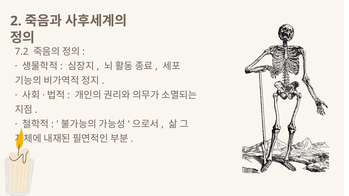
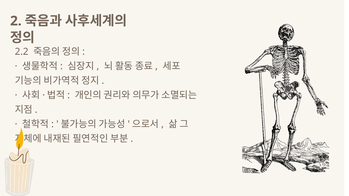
7.2: 7.2 -> 2.2 (22, 52)
